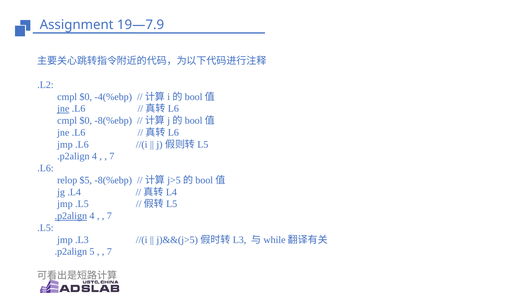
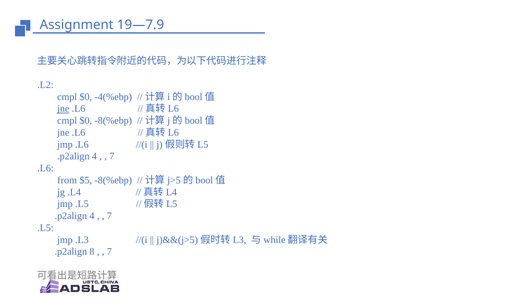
relop: relop -> from (67, 181)
.p2align underline: present -> none (71, 216)
5: 5 -> 8 (92, 252)
